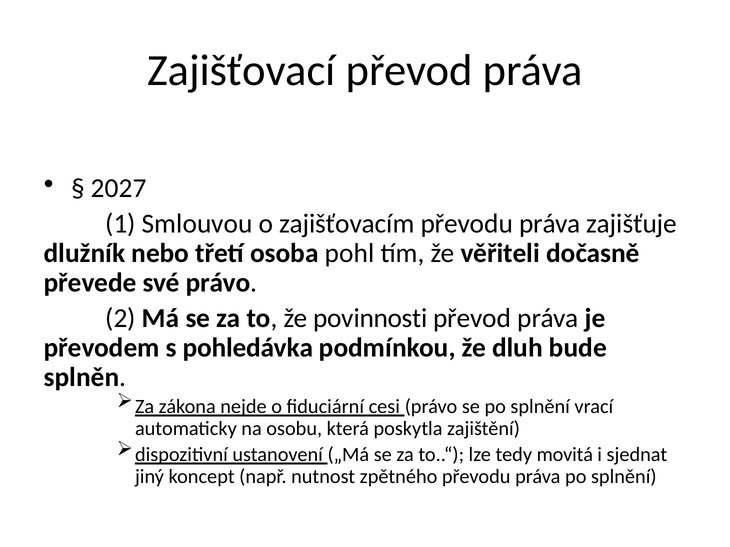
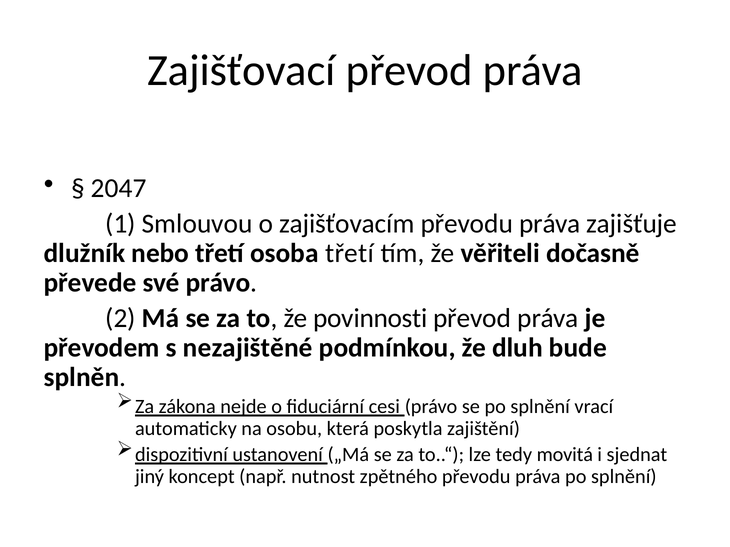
2027: 2027 -> 2047 (119, 188)
osoba pohl: pohl -> třetí (350, 254)
pohledávka: pohledávka -> nezajištěné (248, 348)
